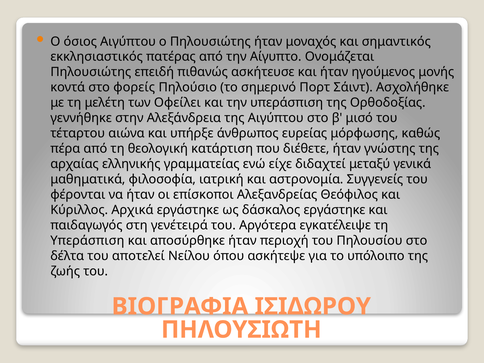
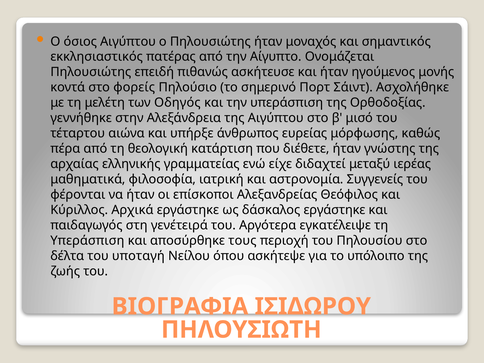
Οφείλει: Οφείλει -> Οδηγός (177, 103)
γενικά: γενικά -> ιερέας (412, 164)
αποσύρθηκε ήταν: ήταν -> τους (242, 241)
αποτελεί: αποτελεί -> υποταγή (138, 256)
